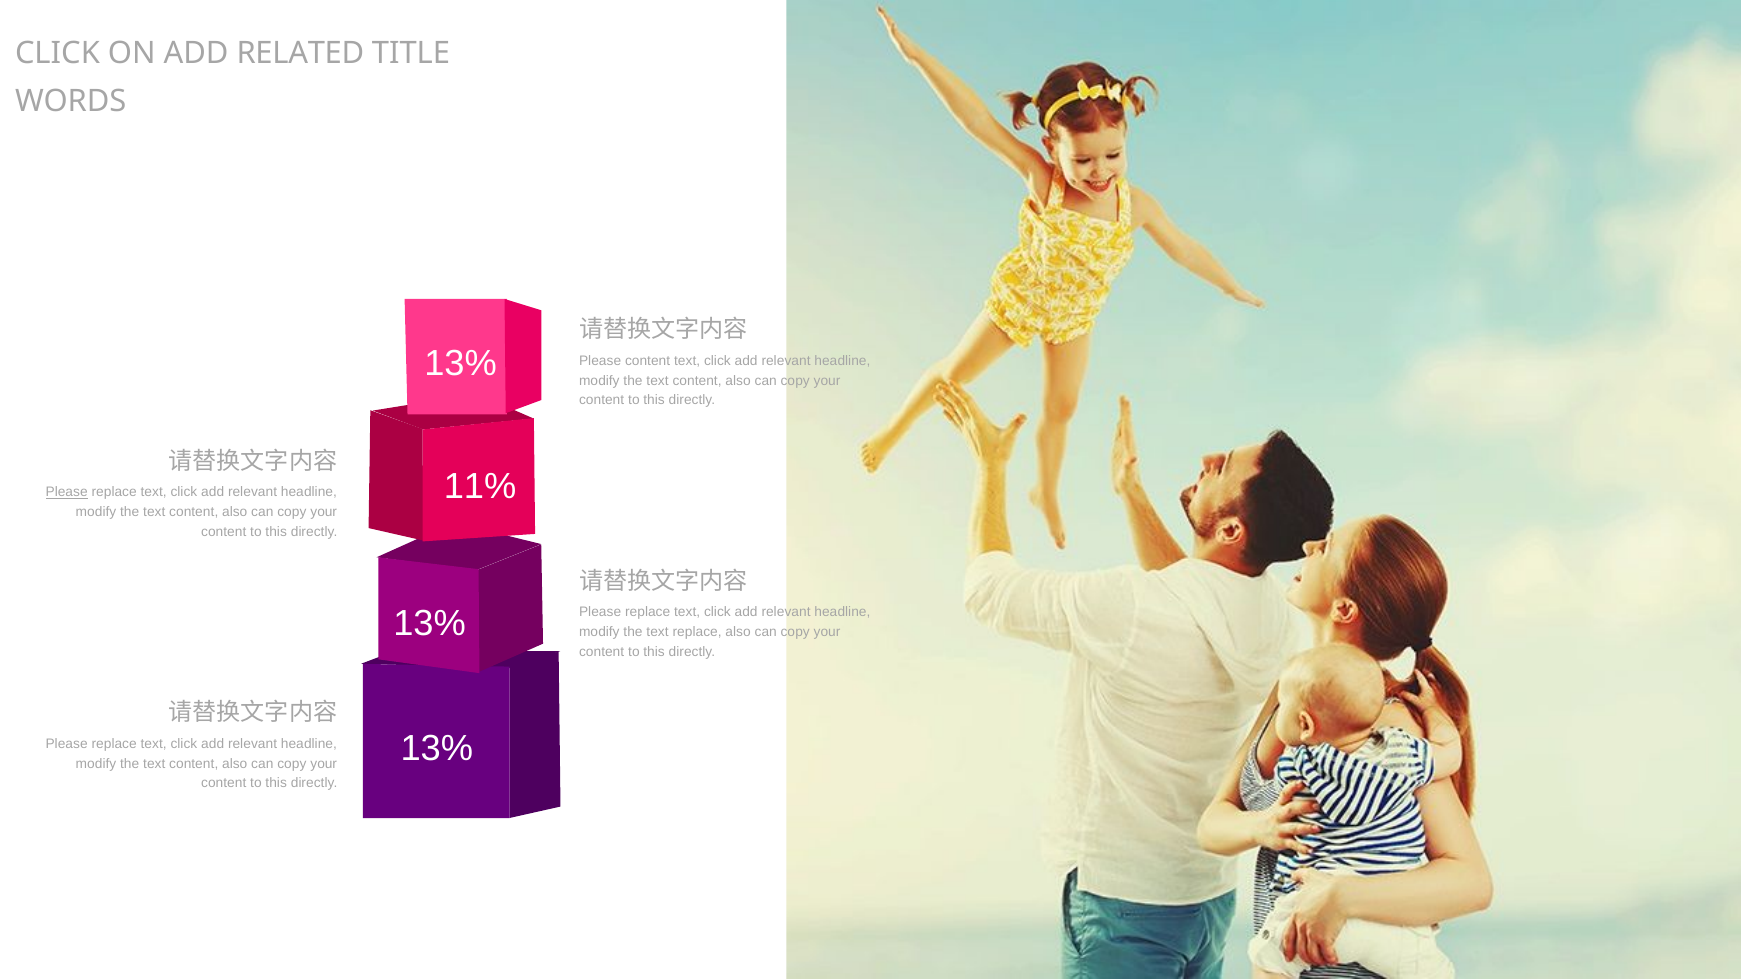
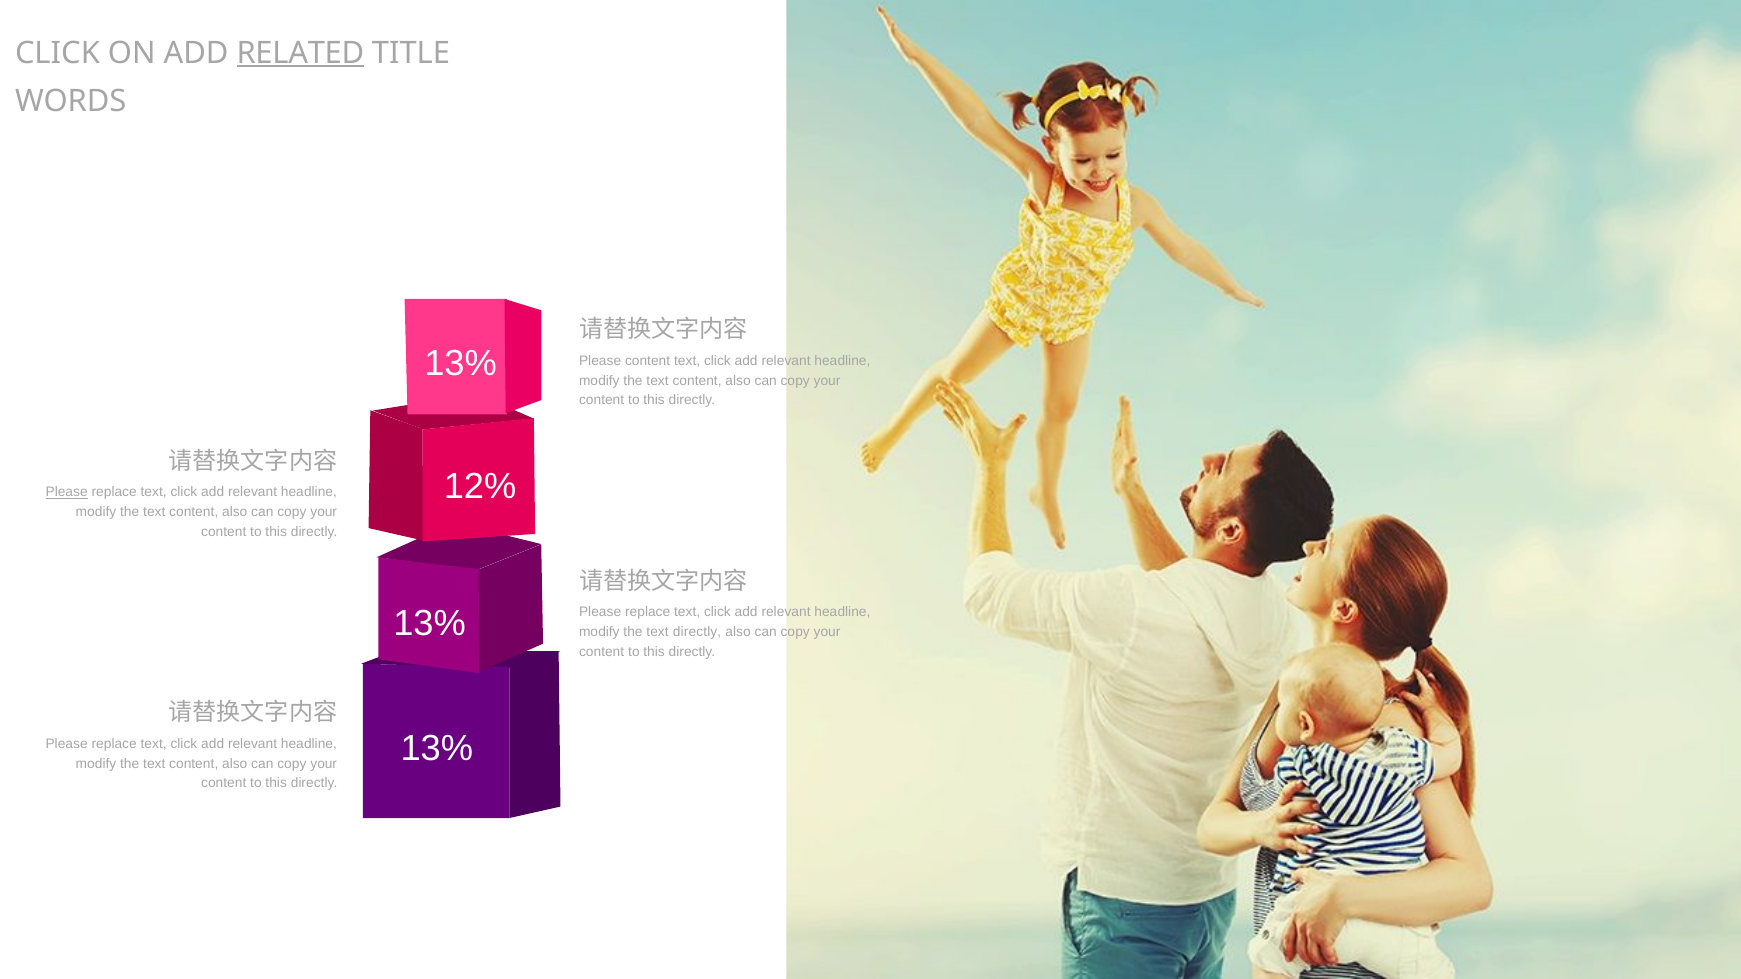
RELATED underline: none -> present (300, 53)
11%: 11% -> 12% (480, 487)
text replace: replace -> directly (697, 632)
